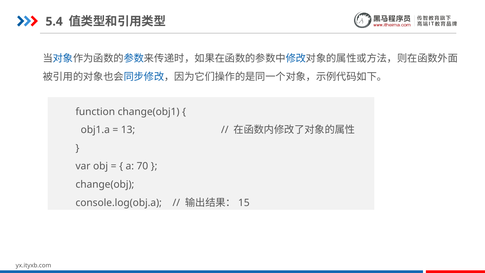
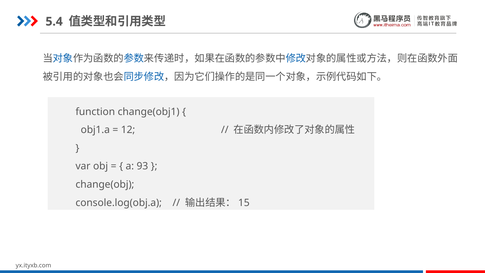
13: 13 -> 12 (128, 130)
70: 70 -> 93 (142, 166)
